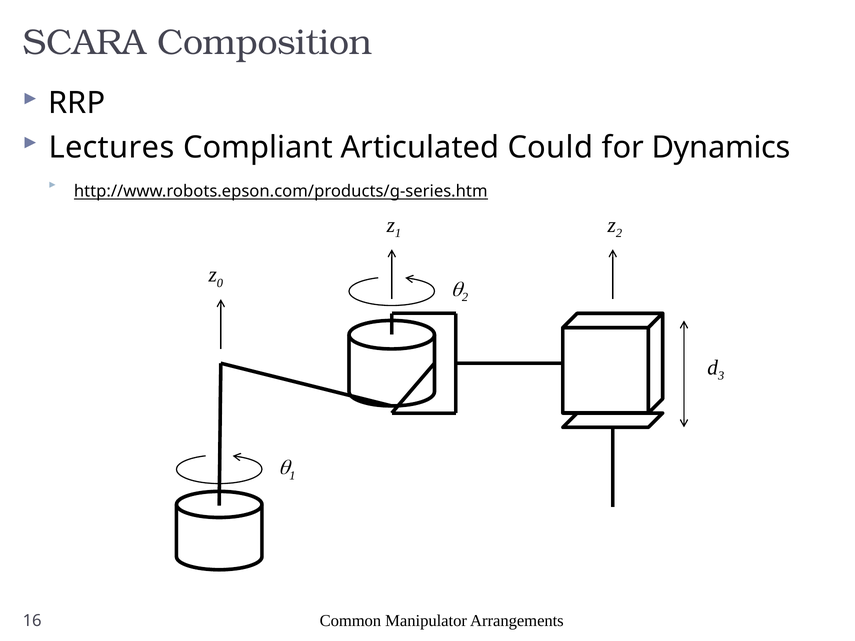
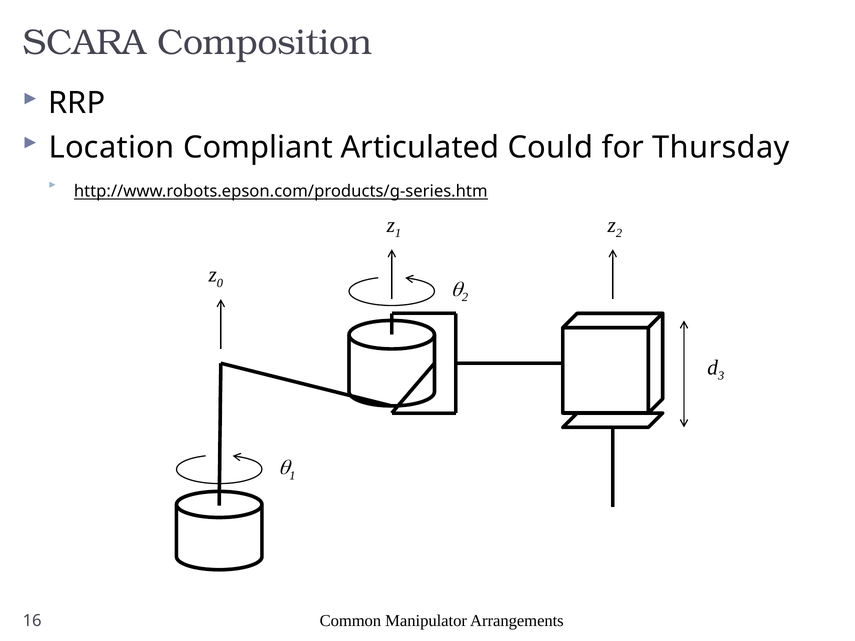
Lectures: Lectures -> Location (112, 147)
Dynamics: Dynamics -> Thursday (721, 147)
